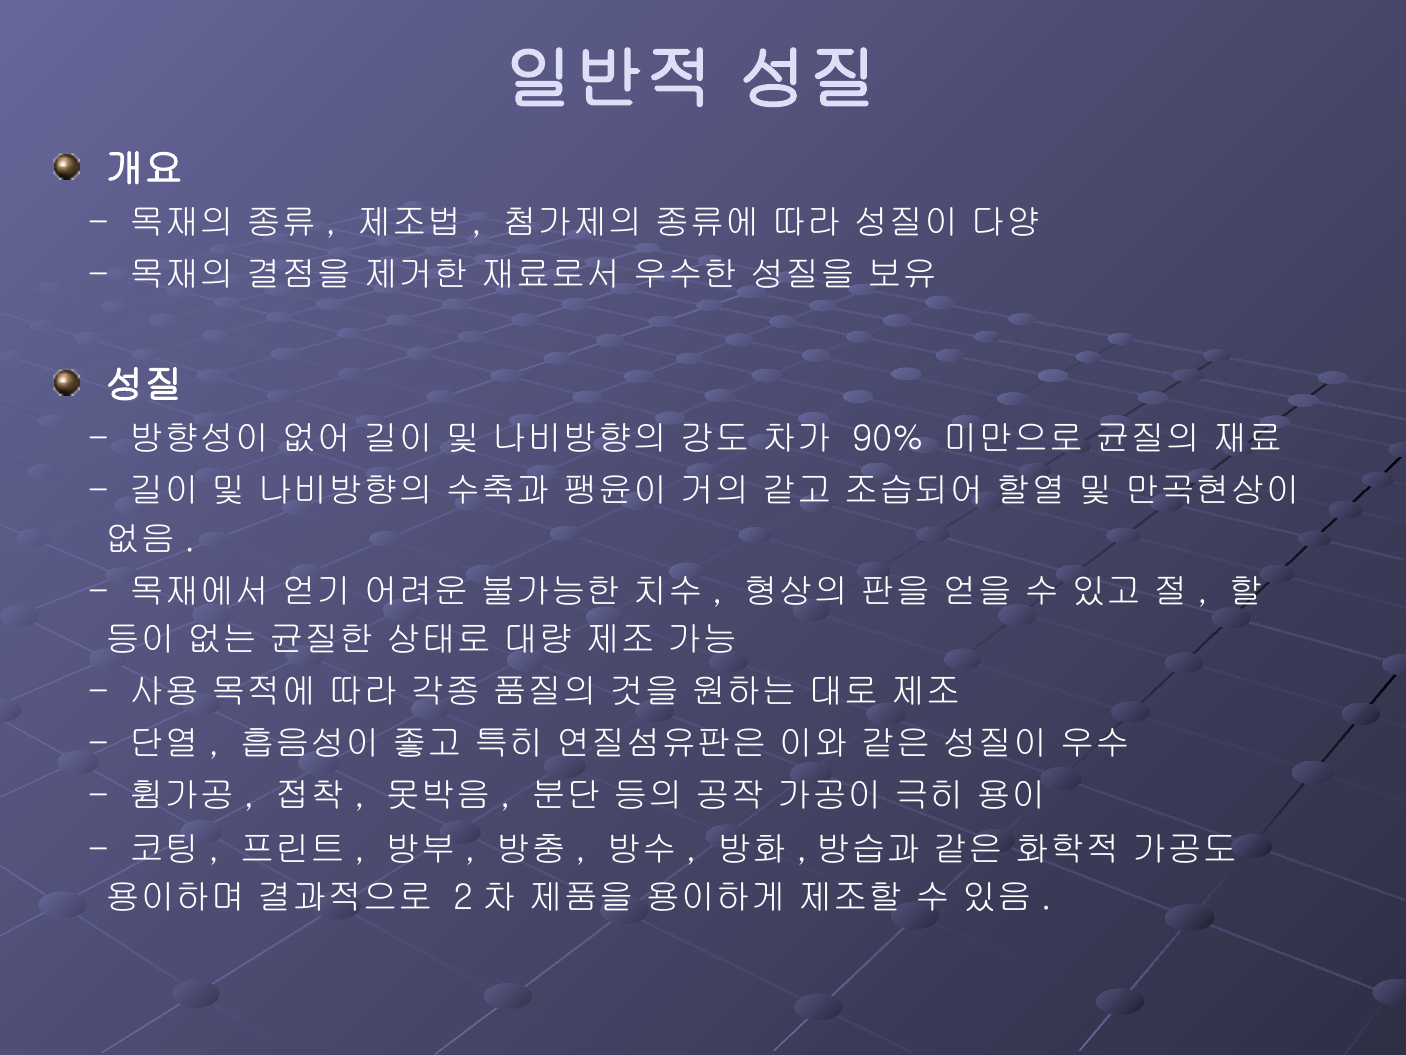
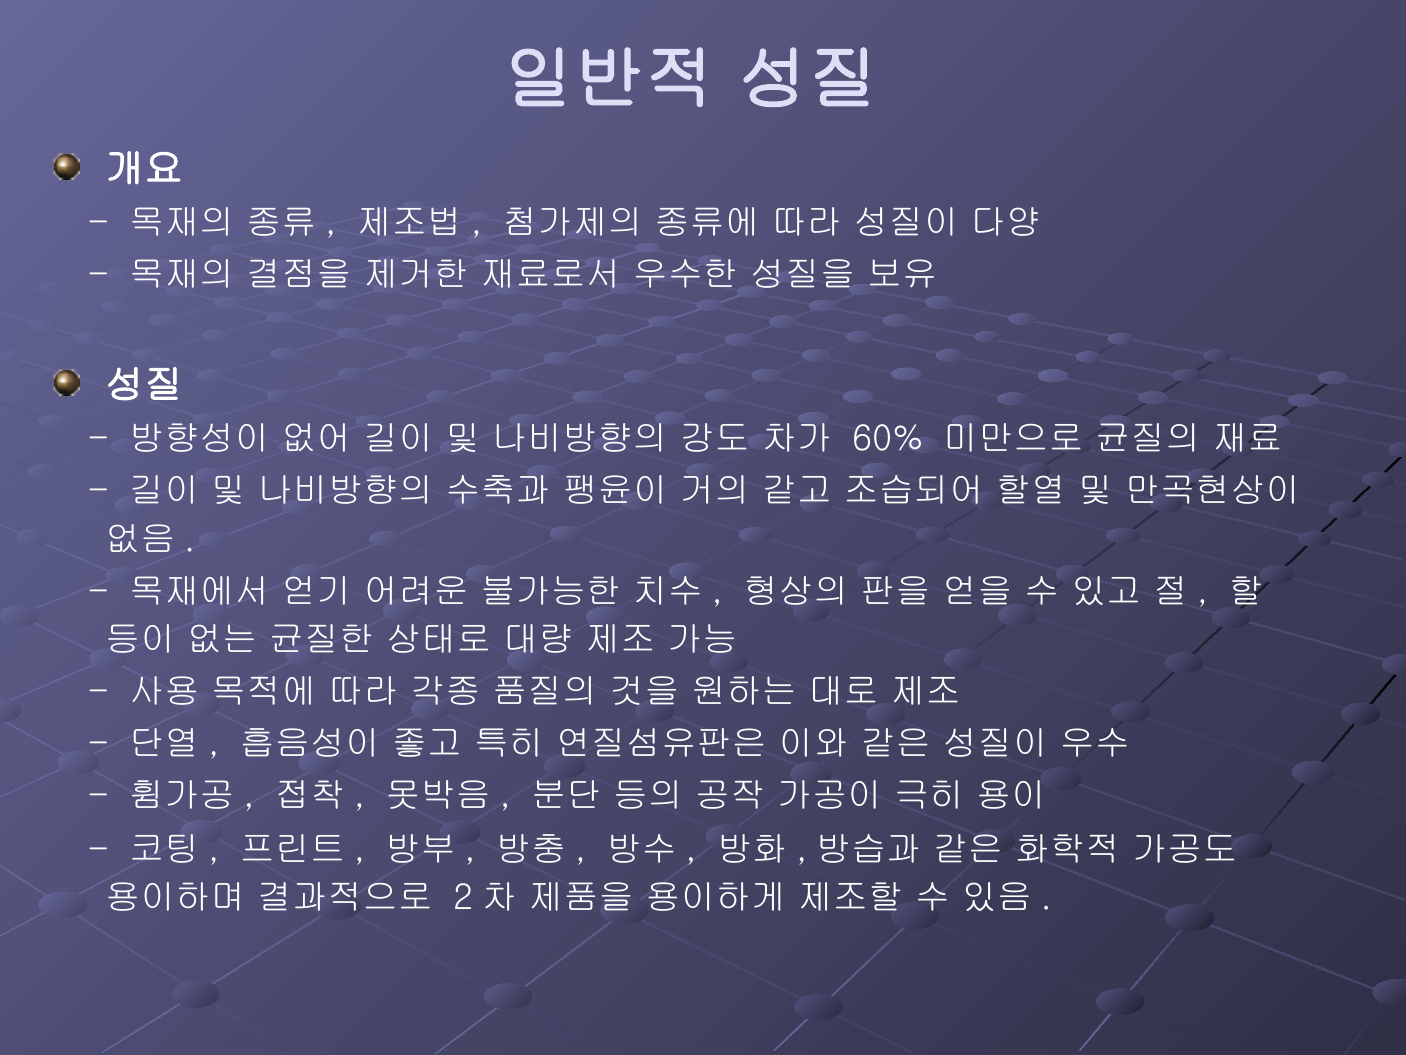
90%: 90% -> 60% (888, 439)
